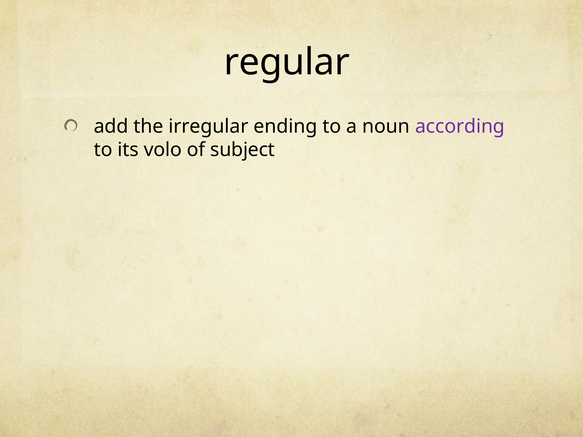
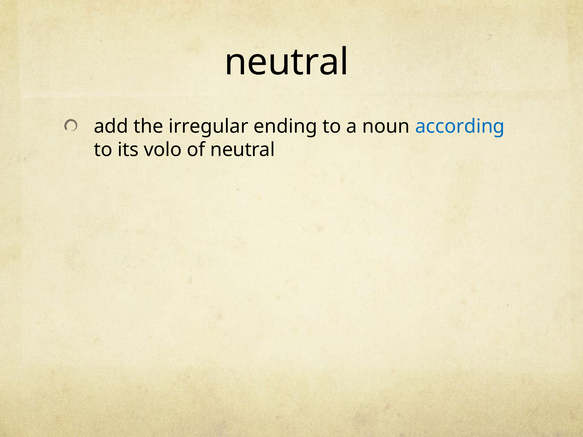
regular: regular -> neutral (287, 62)
according colour: purple -> blue (460, 127)
of subject: subject -> neutral (243, 150)
